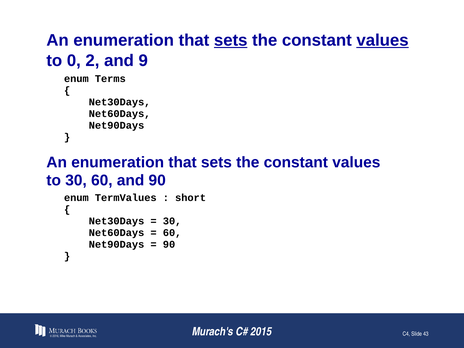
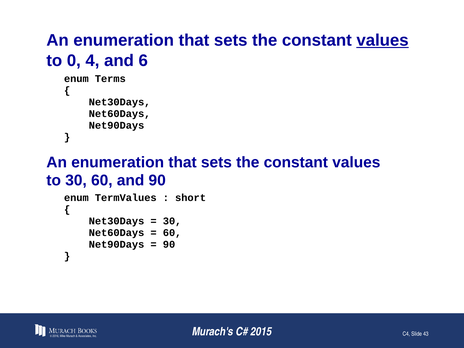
sets underline: present -> none (231, 40)
2: 2 -> 4 (92, 61)
9: 9 -> 6 (143, 61)
